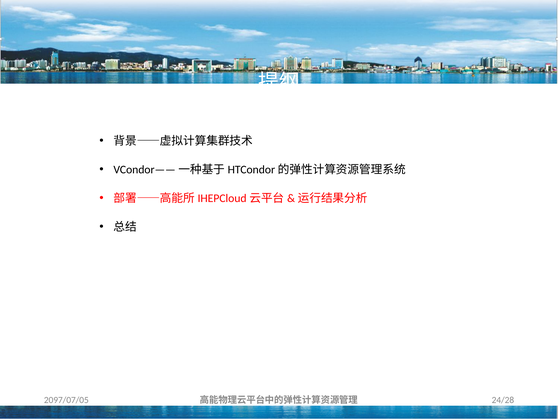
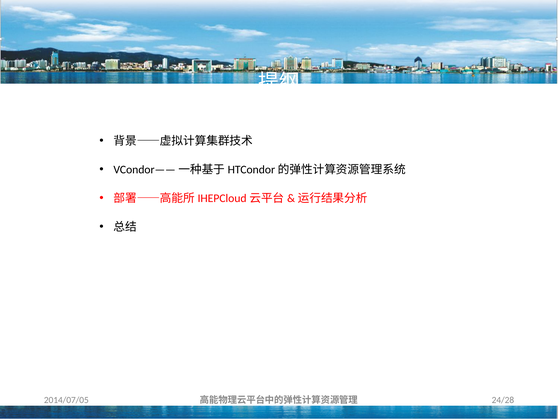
2097/07/05: 2097/07/05 -> 2014/07/05 (66, 400)
